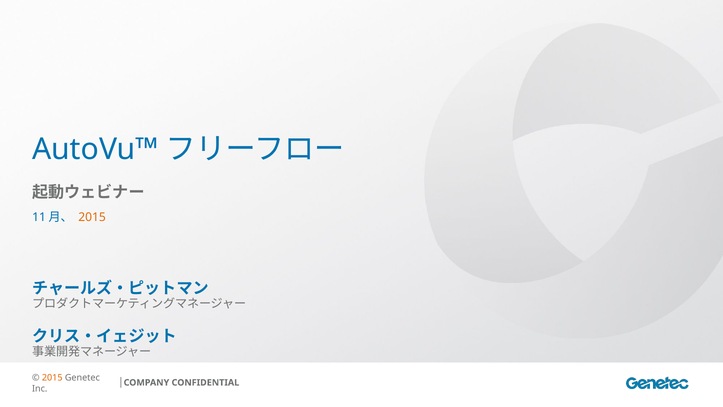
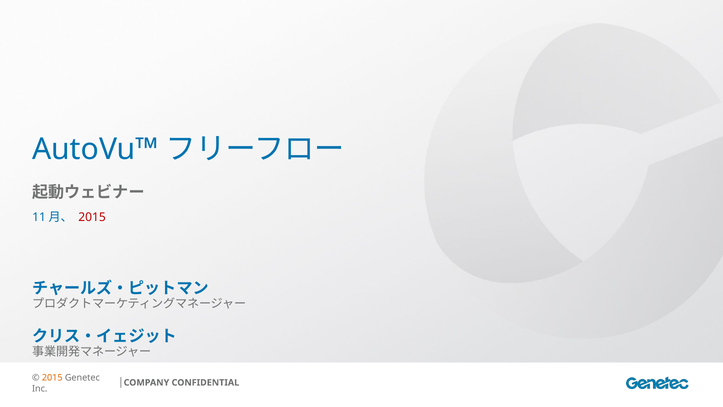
2015 colour: orange -> red (92, 217)
